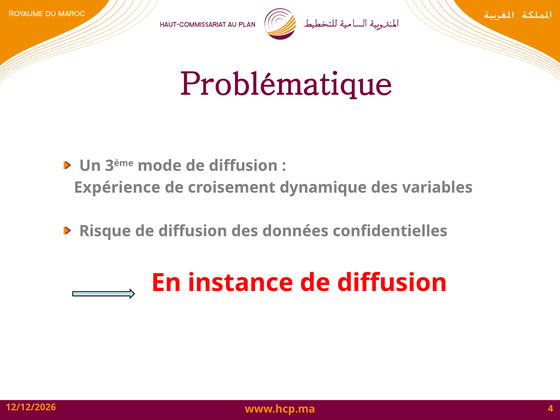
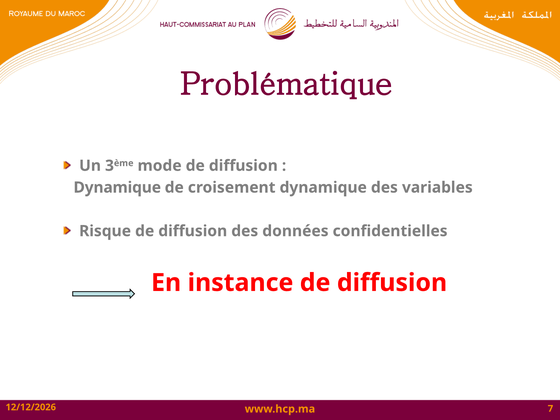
Expérience: Expérience -> Dynamique (117, 187)
4: 4 -> 7 (550, 409)
